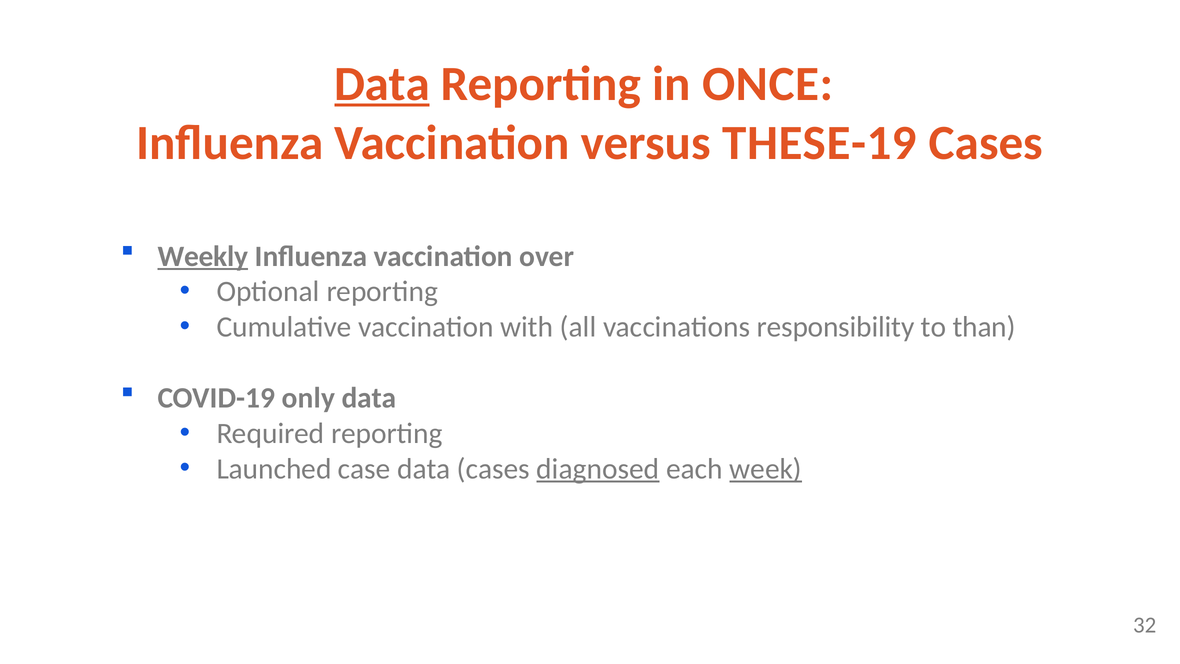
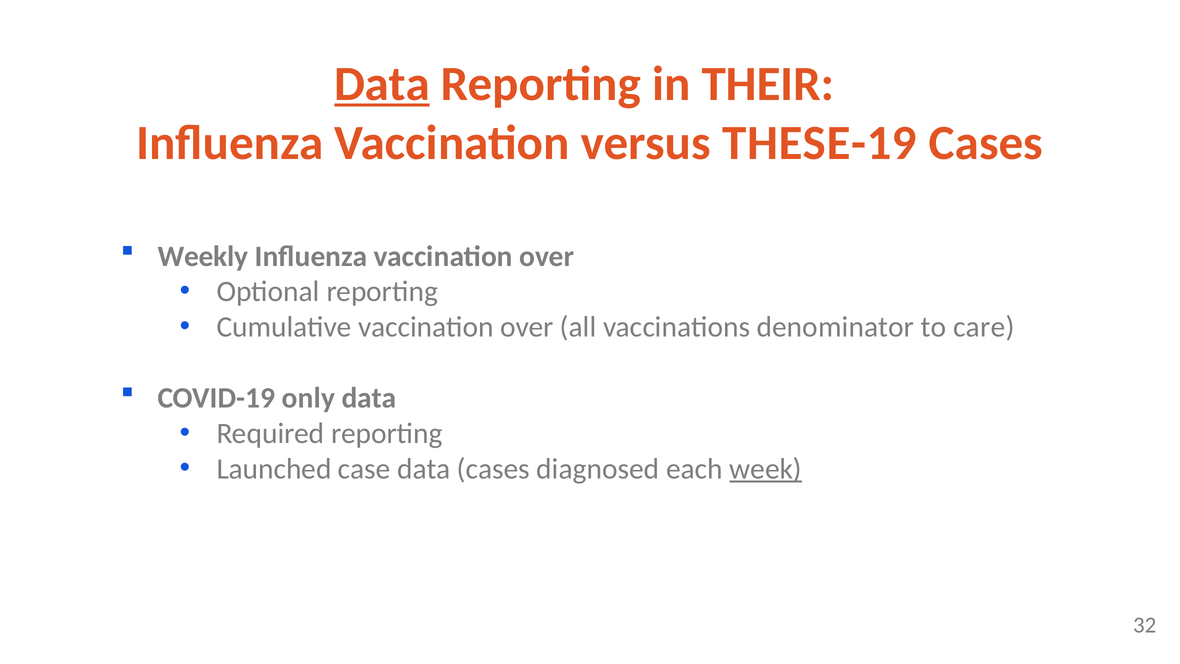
ONCE: ONCE -> THEIR (768, 84)
Weekly underline: present -> none (203, 256)
Cumulative vaccination with: with -> over (527, 327)
responsibility: responsibility -> denominator (835, 327)
than: than -> care (984, 327)
diagnosed underline: present -> none (598, 469)
